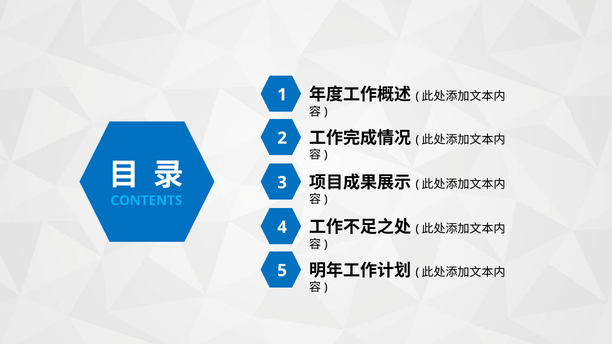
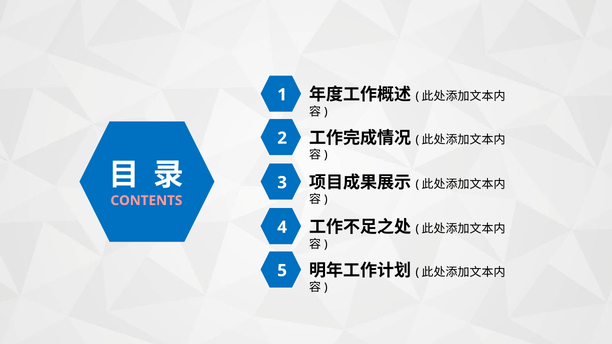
CONTENTS colour: light blue -> pink (146, 201)
